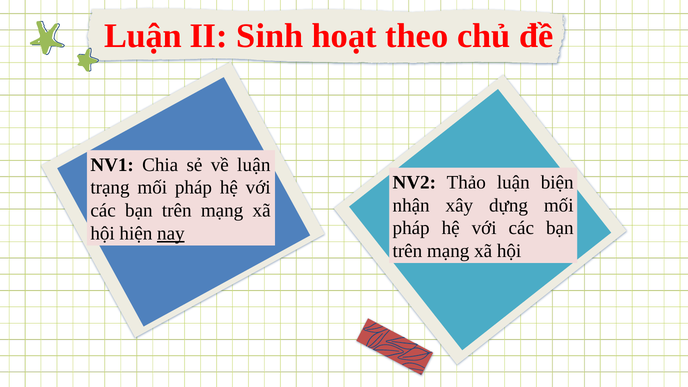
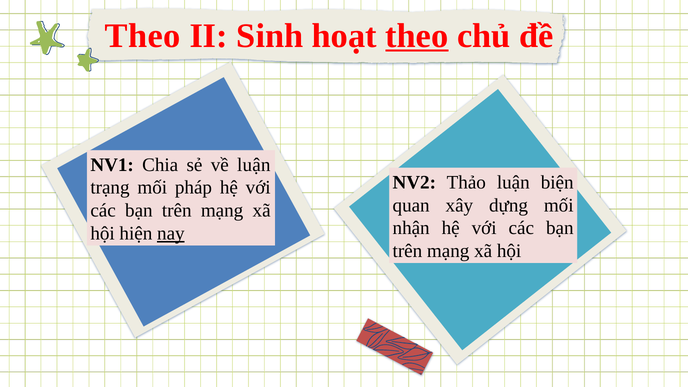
Luận: Luận -> Theo (143, 36)
theo underline: none -> present (417, 36)
nhận: nhận -> quan (411, 205)
pháp: pháp -> nhận (411, 228)
